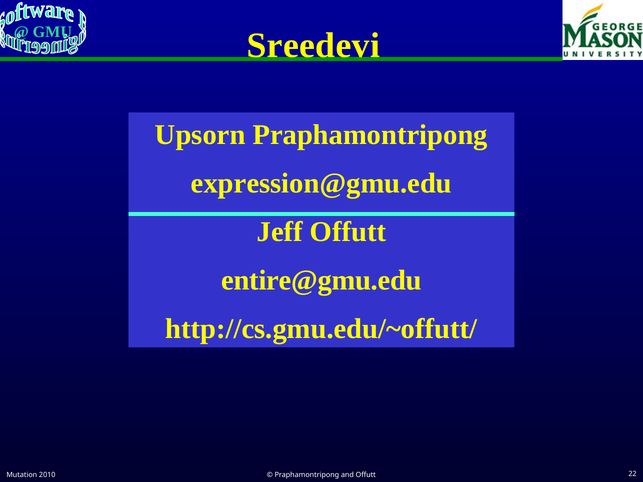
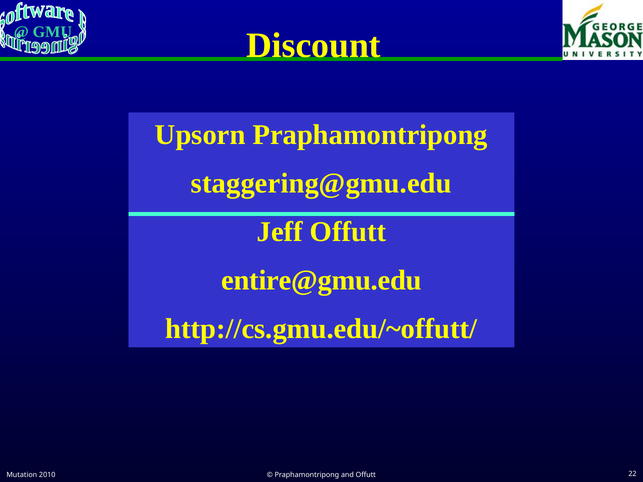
Sreedevi: Sreedevi -> Discount (313, 45)
expression@gmu.edu: expression@gmu.edu -> staggering@gmu.edu (321, 183)
